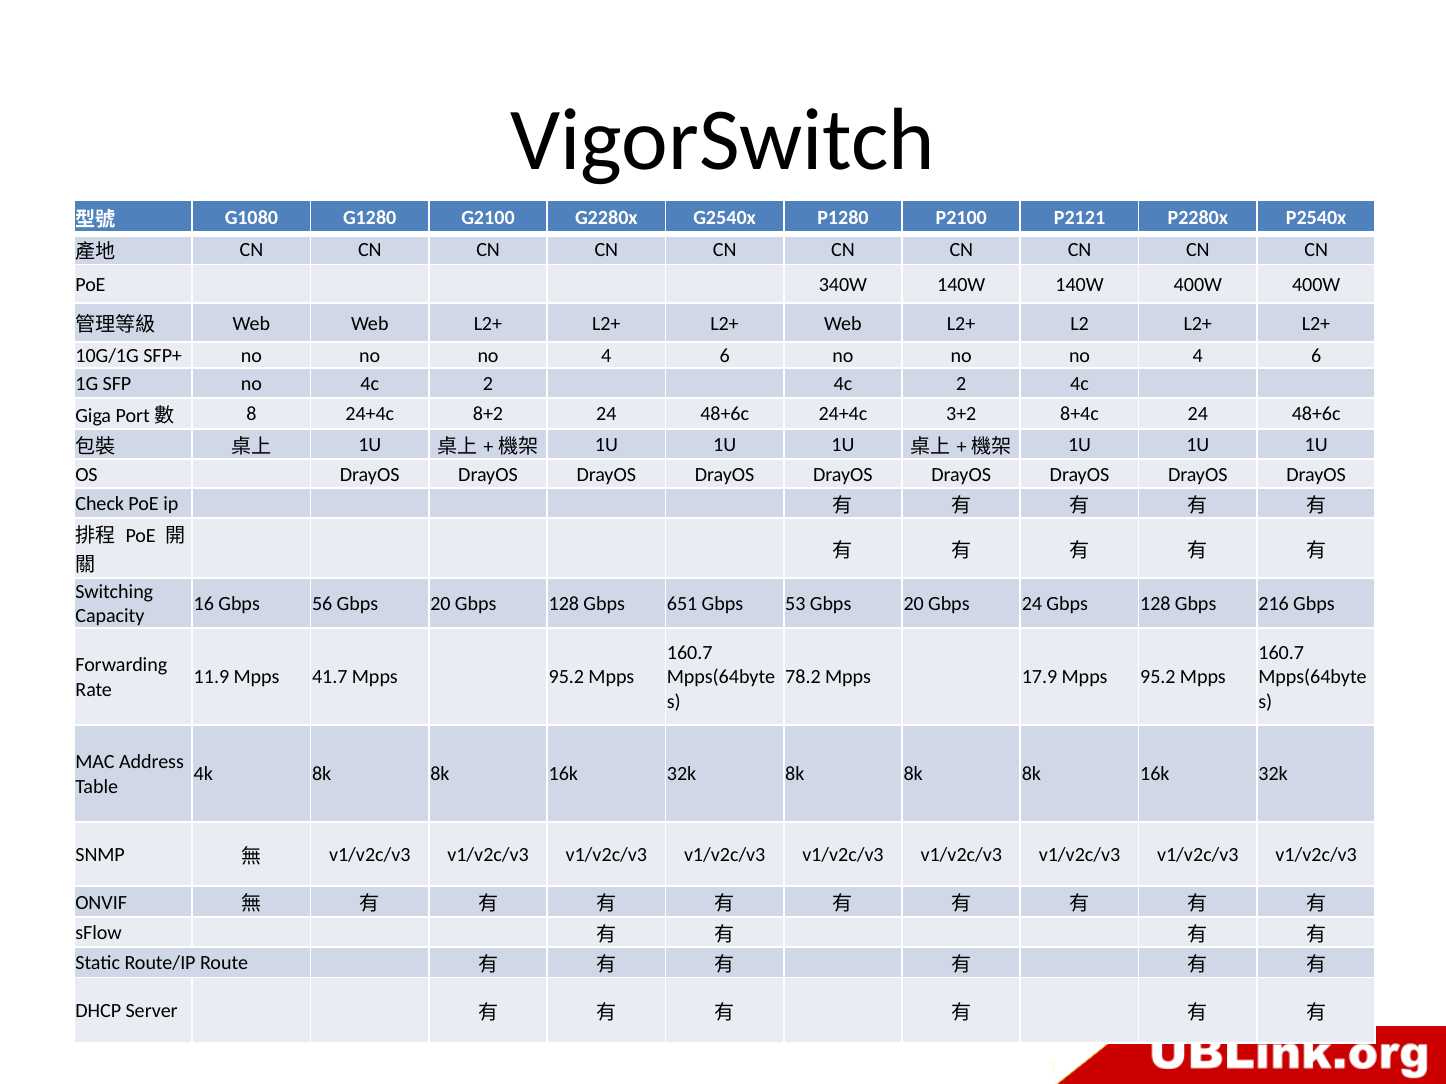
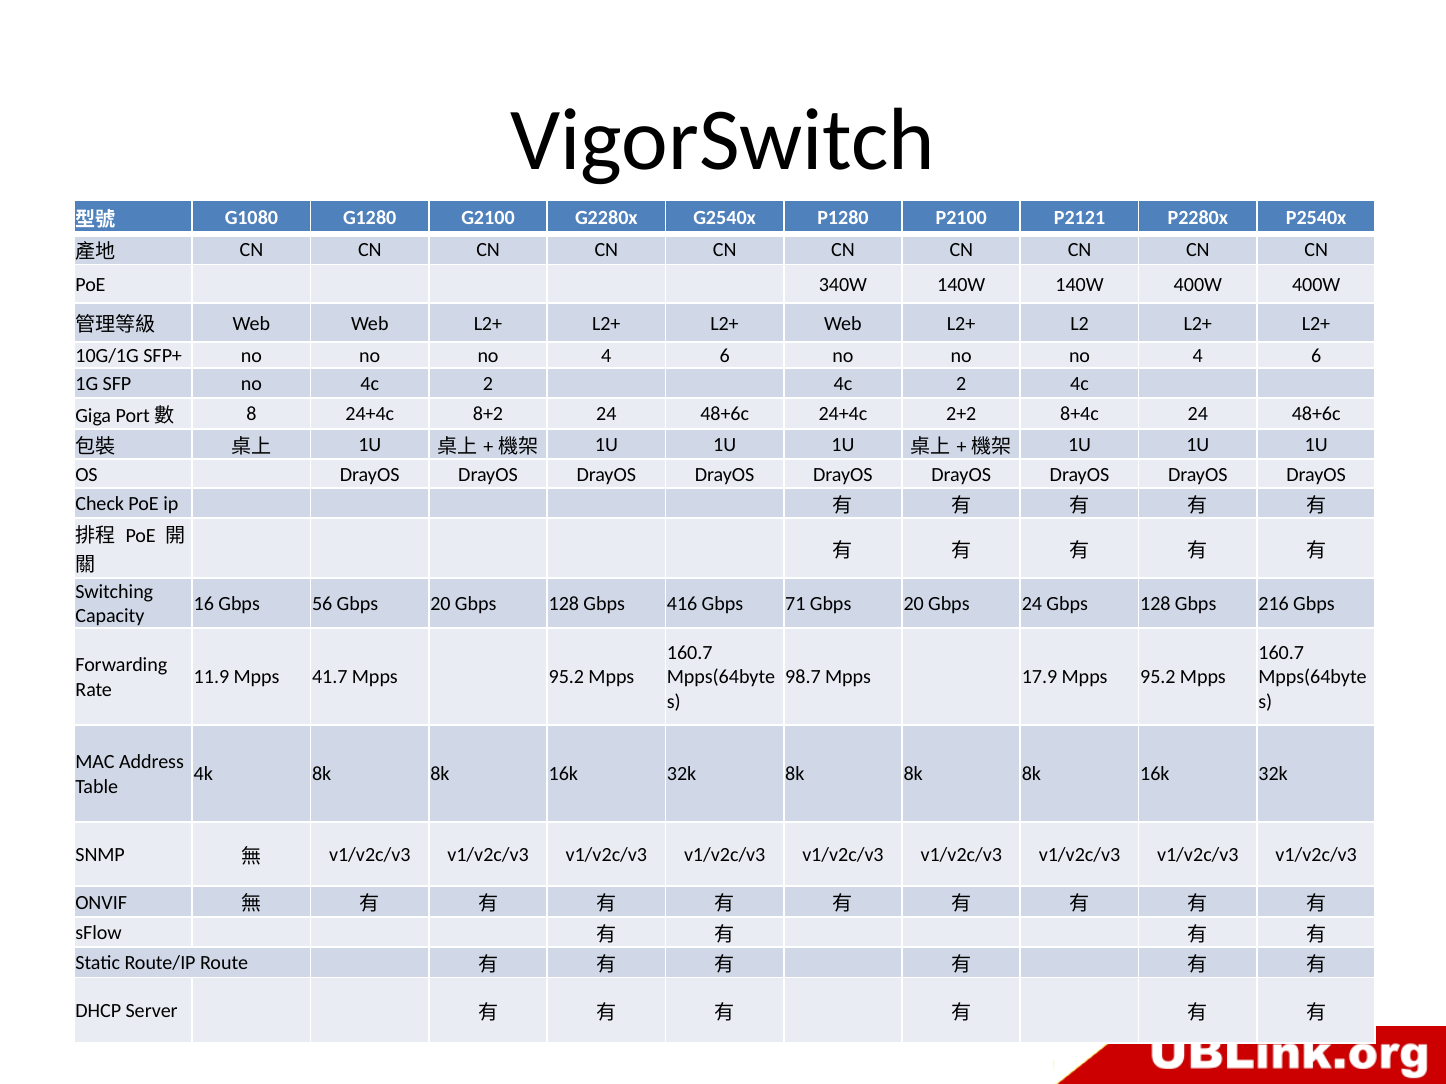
3+2: 3+2 -> 2+2 (961, 415)
651: 651 -> 416 (682, 604)
53: 53 -> 71 (795, 604)
78.2: 78.2 -> 98.7 (803, 678)
